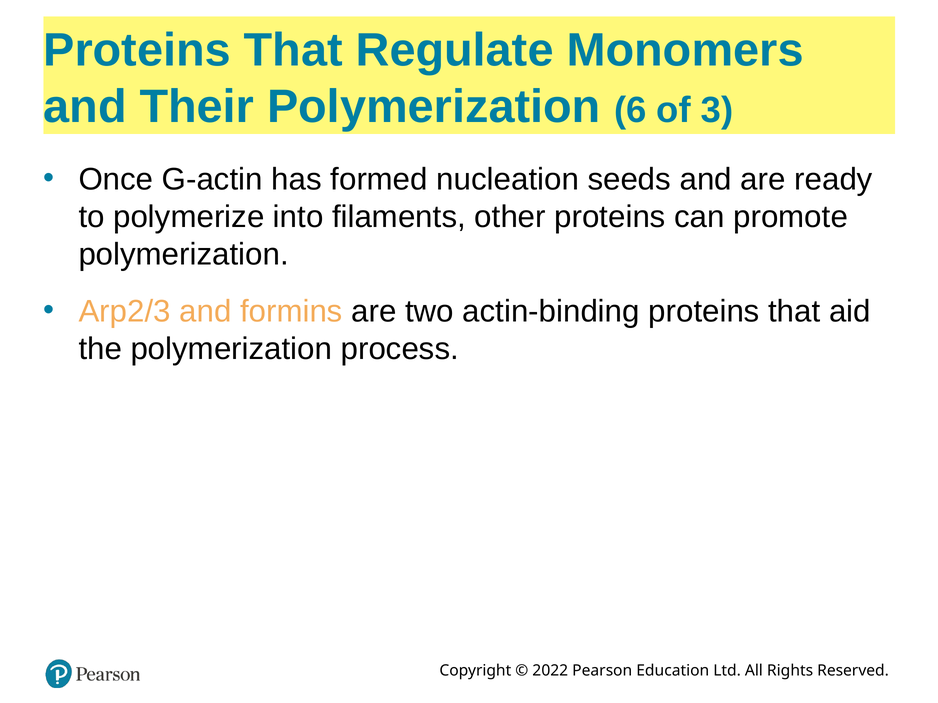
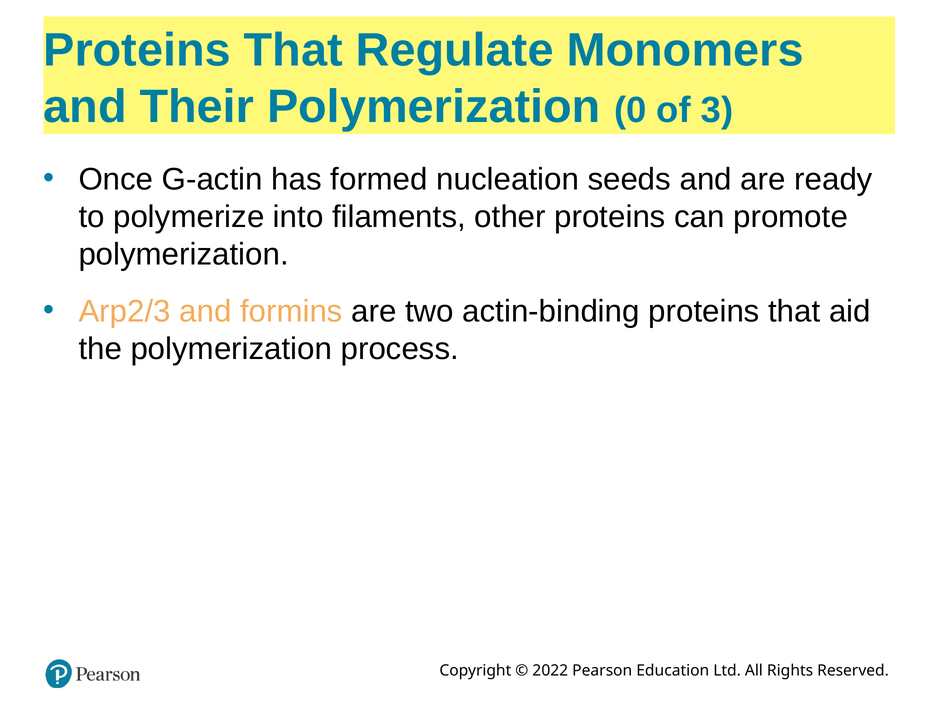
6: 6 -> 0 (630, 110)
